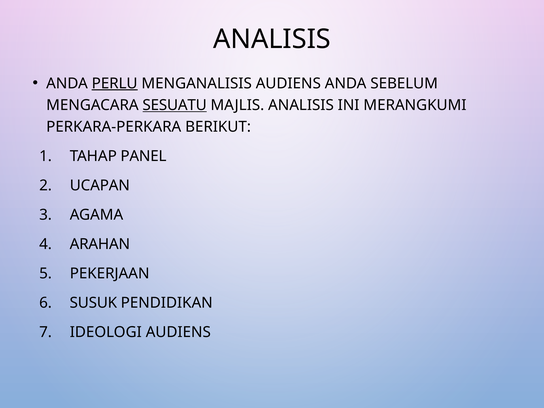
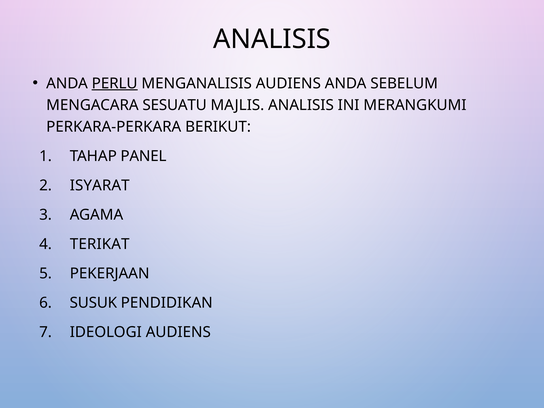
SESUATU underline: present -> none (175, 105)
UCAPAN: UCAPAN -> ISYARAT (100, 186)
ARAHAN: ARAHAN -> TERIKAT (100, 244)
